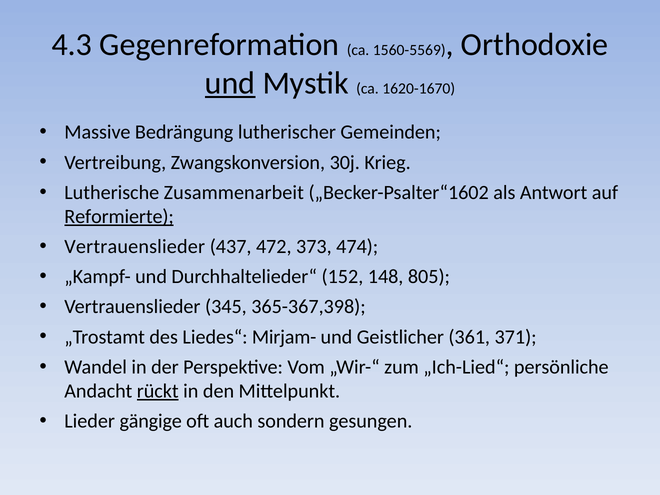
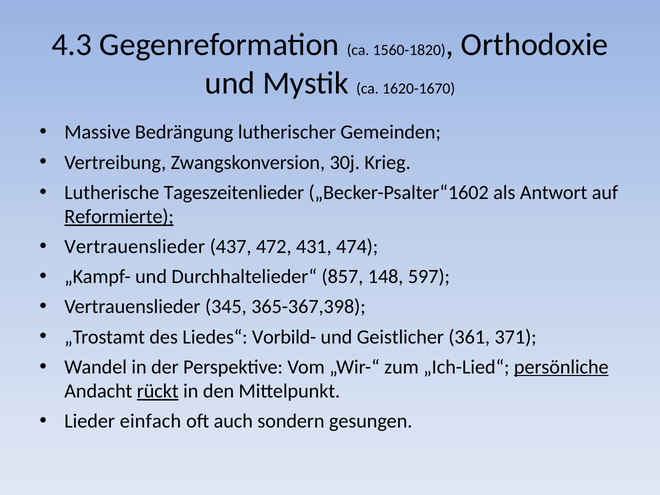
1560-5569: 1560-5569 -> 1560-1820 (409, 50)
und underline: present -> none (230, 83)
Zusammenarbeit: Zusammenarbeit -> Tageszeitenlieder (234, 192)
373: 373 -> 431 (314, 247)
152: 152 -> 857 (342, 277)
805: 805 -> 597 (429, 277)
Mirjam-: Mirjam- -> Vorbild- (284, 337)
persönliche underline: none -> present (561, 367)
gängige: gängige -> einfach (150, 421)
